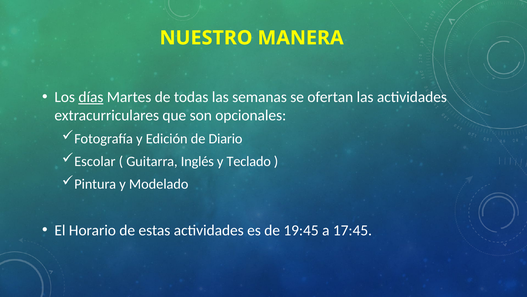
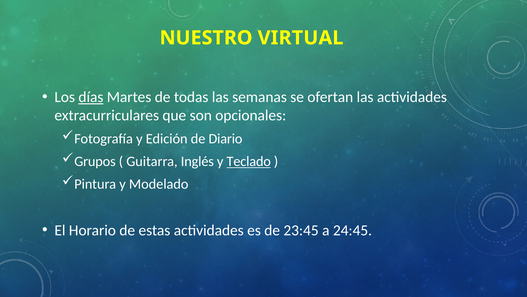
MANERA: MANERA -> VIRTUAL (301, 38)
Escolar: Escolar -> Grupos (95, 161)
Teclado underline: none -> present (249, 161)
19:45: 19:45 -> 23:45 (301, 230)
17:45: 17:45 -> 24:45 (352, 230)
